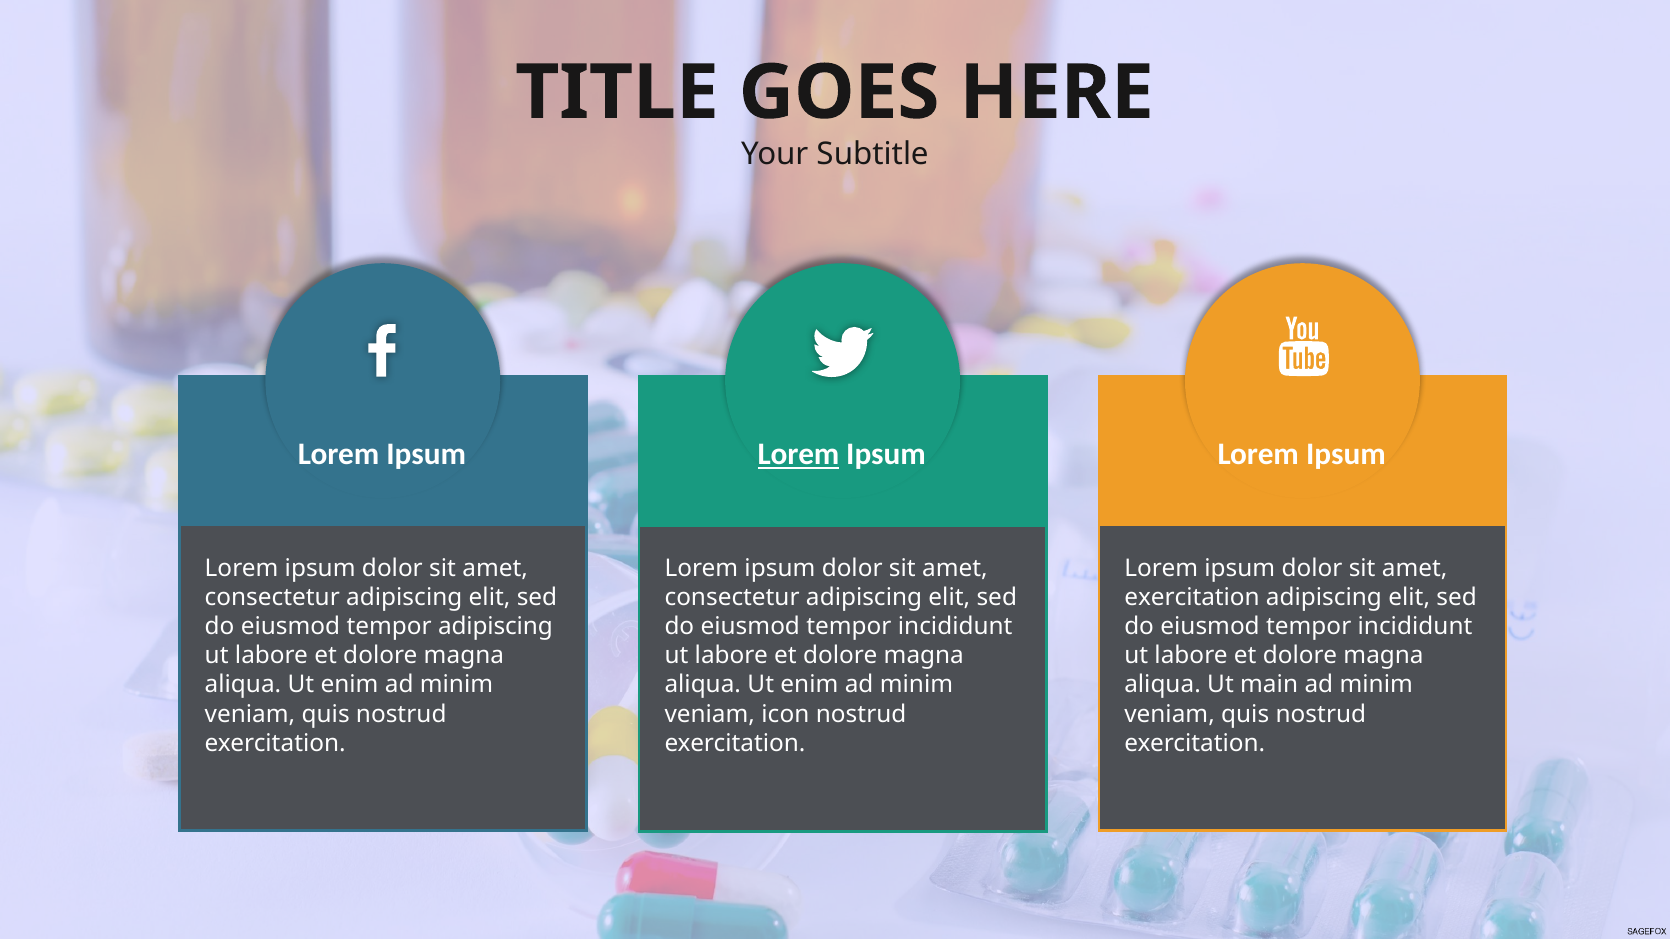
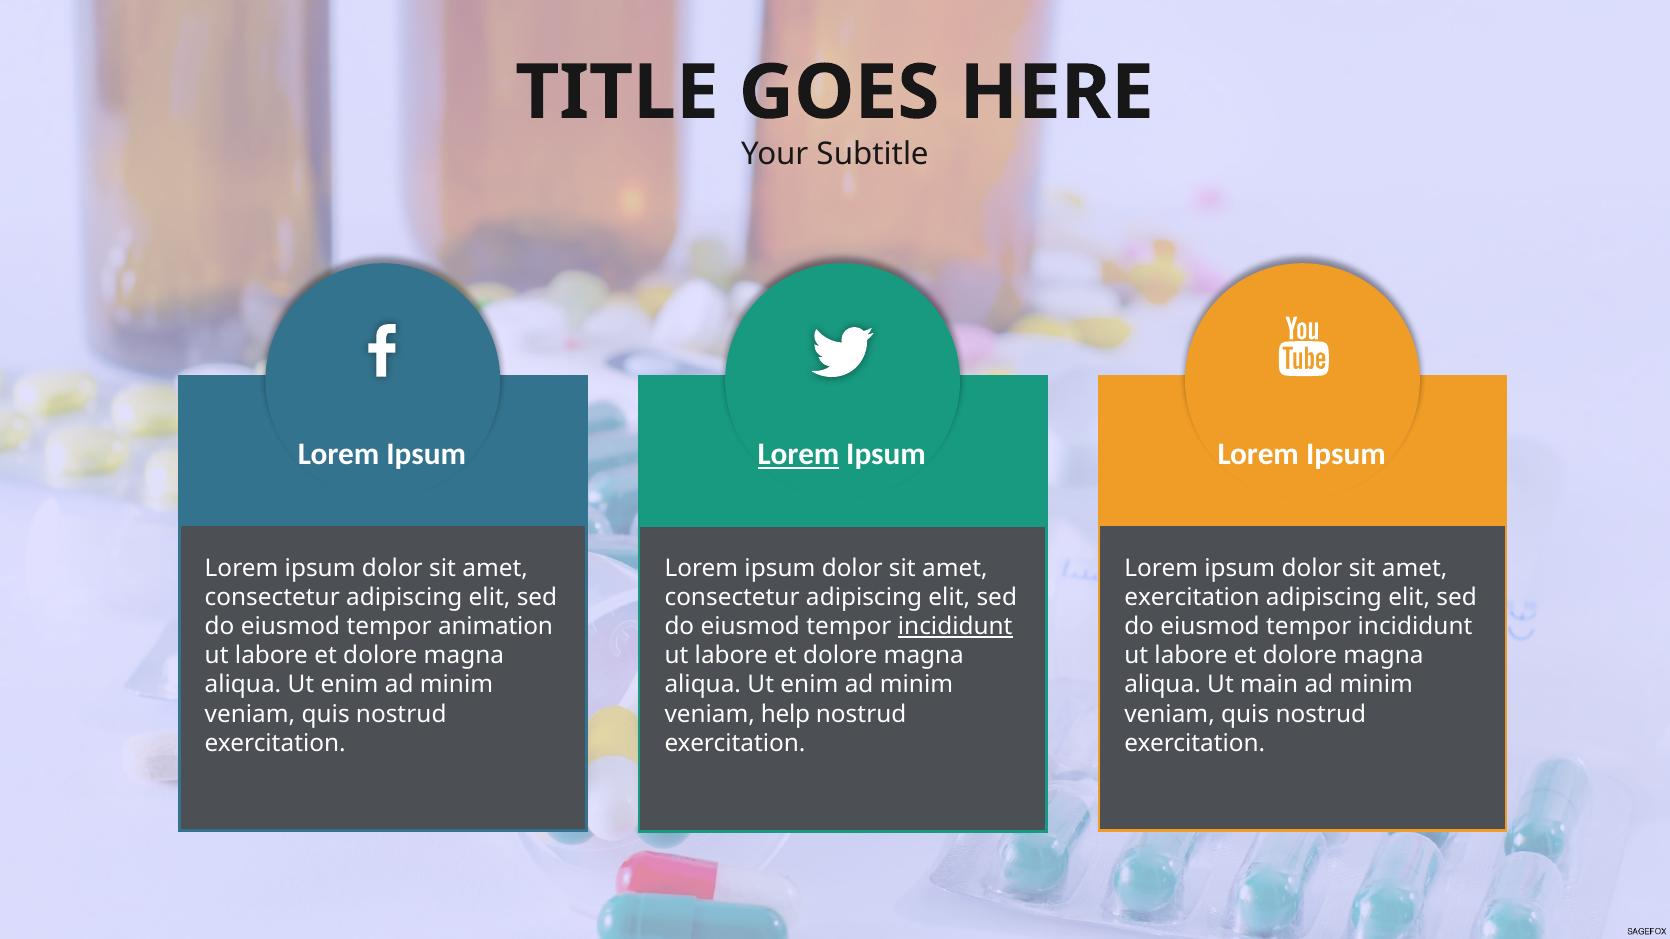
tempor adipiscing: adipiscing -> animation (495, 627)
incididunt underline: none -> present (955, 627)
icon: icon -> help (786, 714)
